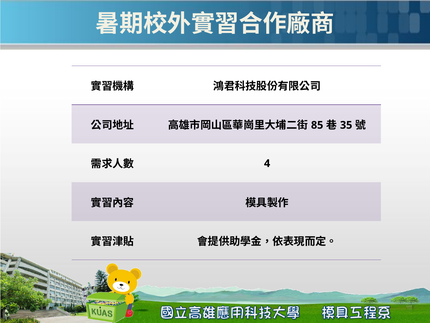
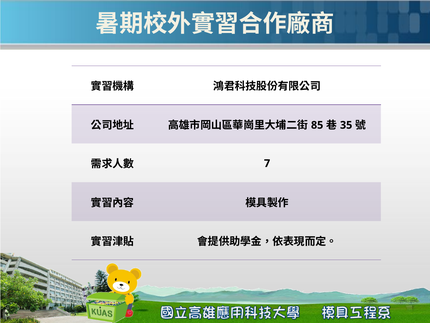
4: 4 -> 7 (267, 163)
